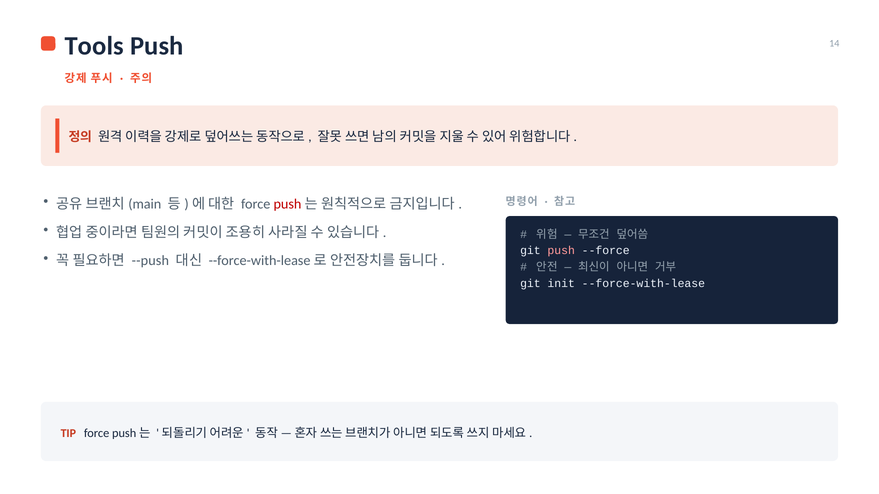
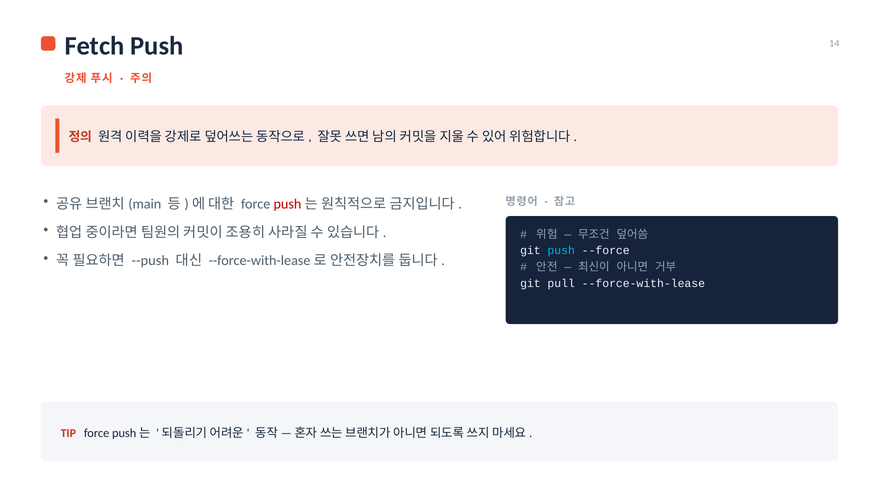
Tools: Tools -> Fetch (94, 46)
push colour: pink -> light blue (561, 251)
init: init -> pull (561, 284)
